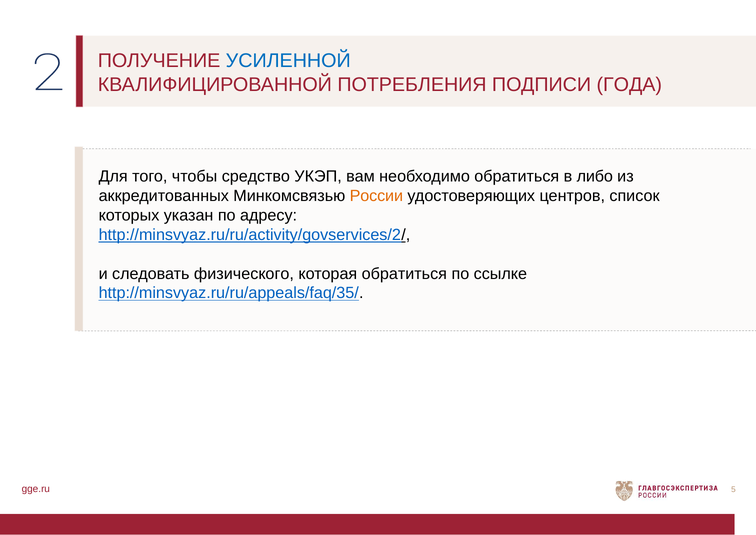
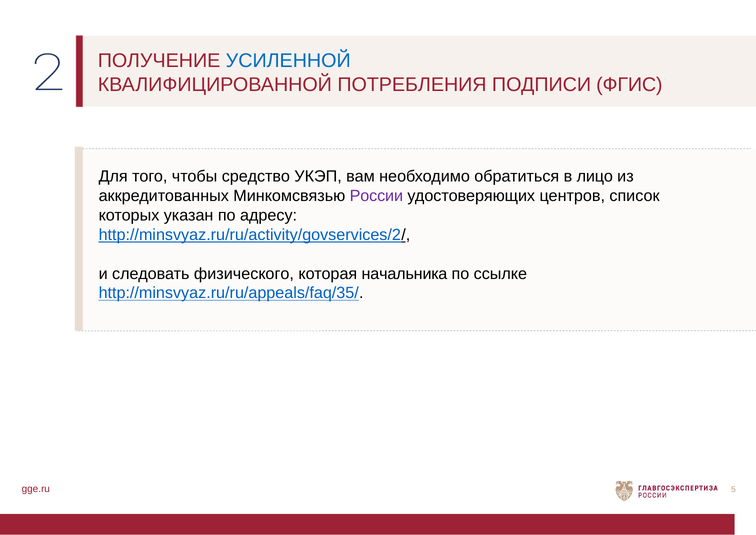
ГОДА: ГОДА -> ФГИС (629, 85)
либо: либо -> лицо (595, 176)
России colour: orange -> purple (376, 196)
которая обратиться: обратиться -> начальника (404, 273)
